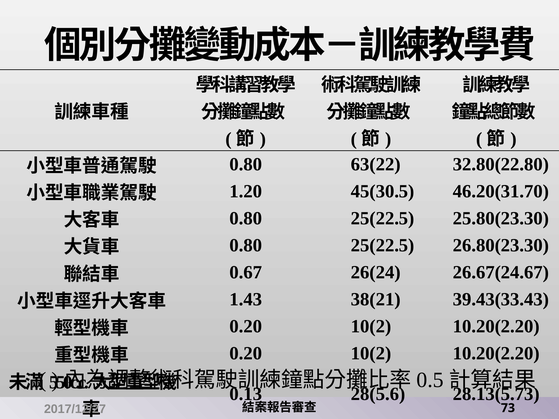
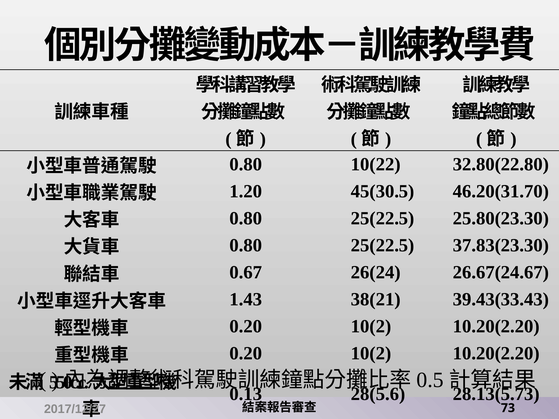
63(22: 63(22 -> 10(22 (376, 164)
26.80(23.30: 26.80(23.30 -> 37.83(23.30 (501, 246)
